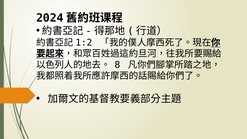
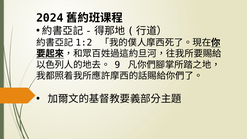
8: 8 -> 9 (117, 65)
